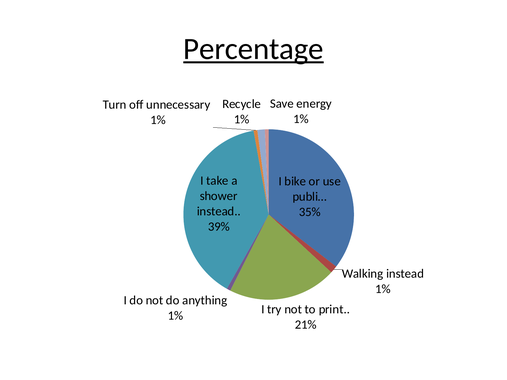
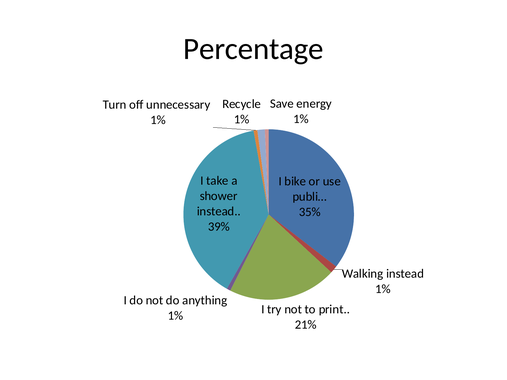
Percentage underline: present -> none (254, 49)
